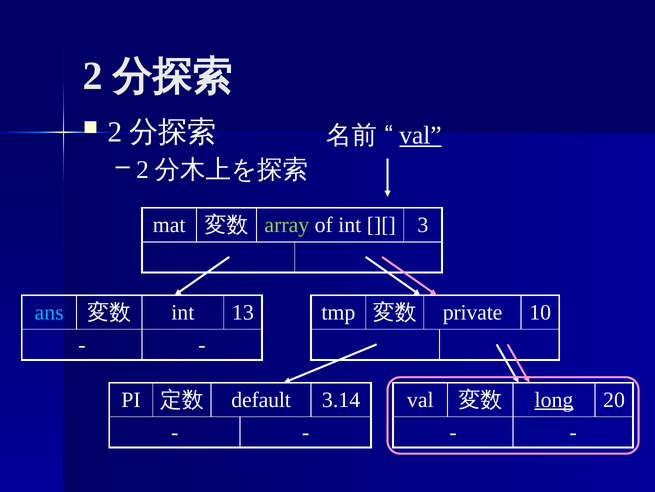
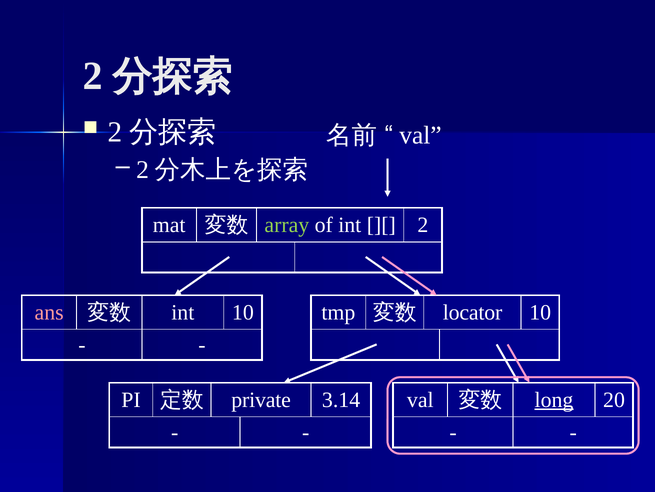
val underline: present -> none (420, 135)
3: 3 -> 2 (423, 225)
ans colour: light blue -> pink (49, 312)
int 13: 13 -> 10 (243, 312)
private: private -> locator (473, 312)
default: default -> private (261, 399)
